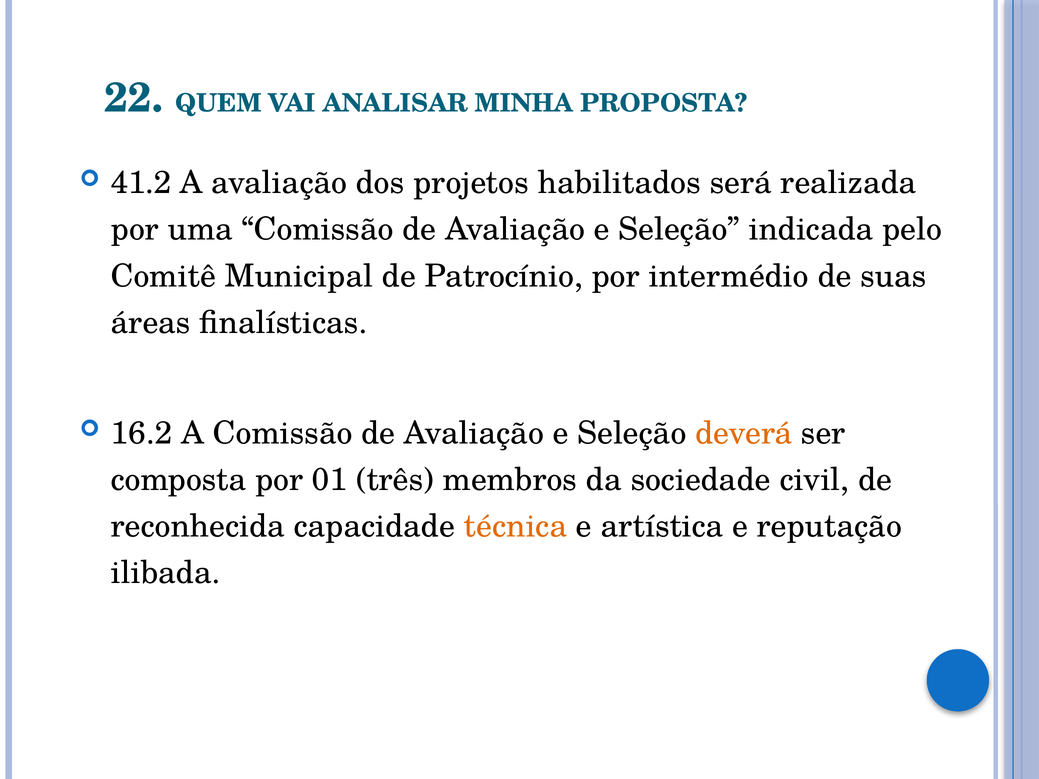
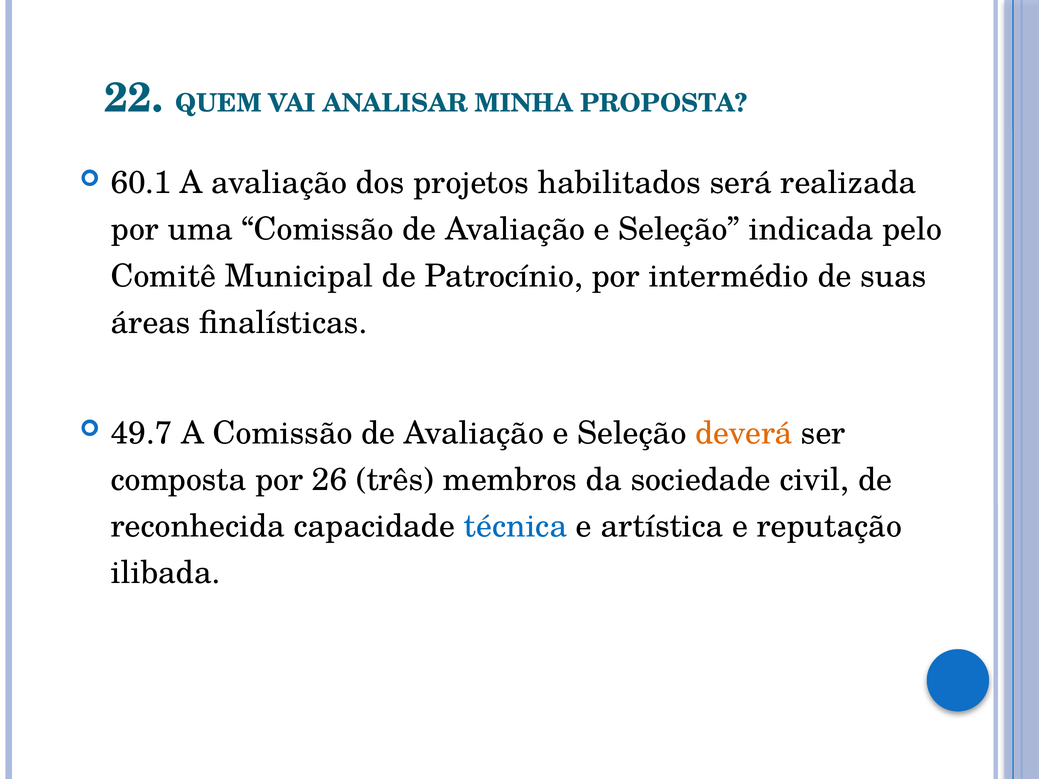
41.2: 41.2 -> 60.1 (141, 183)
16.2: 16.2 -> 49.7 (142, 433)
01: 01 -> 26 (330, 480)
técnica colour: orange -> blue (516, 526)
